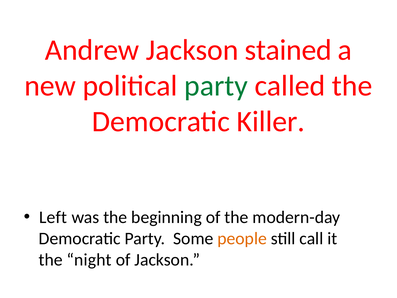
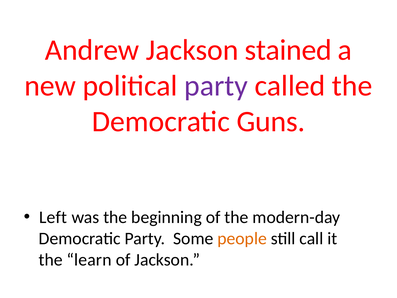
party colour: green -> purple (216, 86)
Killer: Killer -> Guns (271, 122)
night: night -> learn (89, 259)
